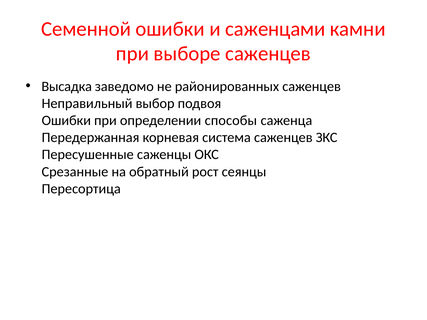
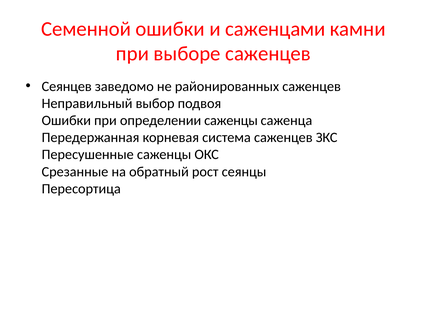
Высадка: Высадка -> Сеянцев (67, 86)
определении способы: способы -> саженцы (231, 121)
